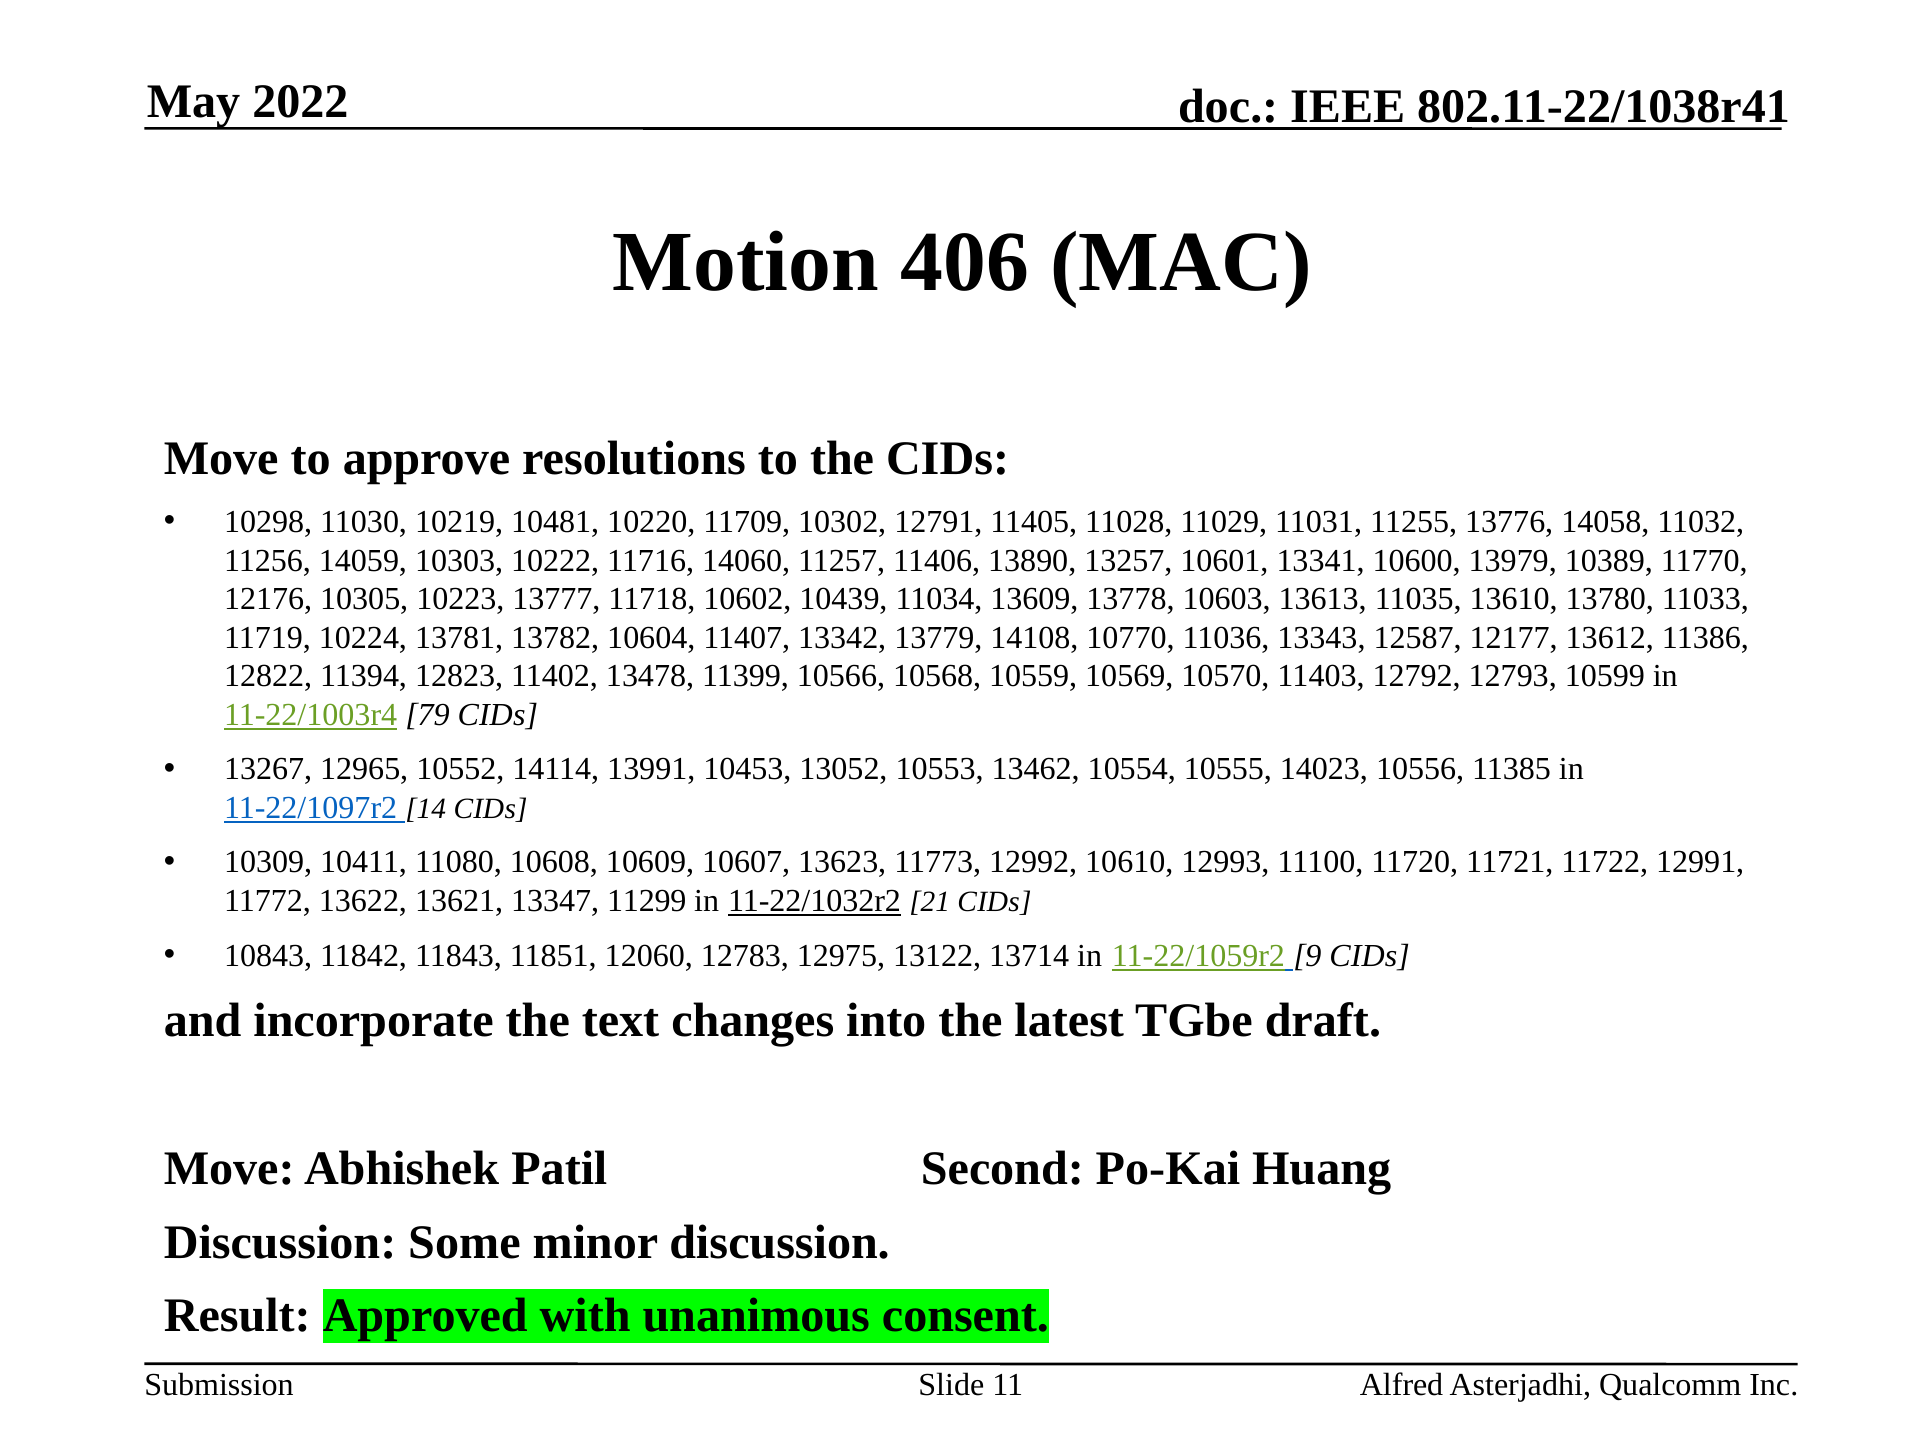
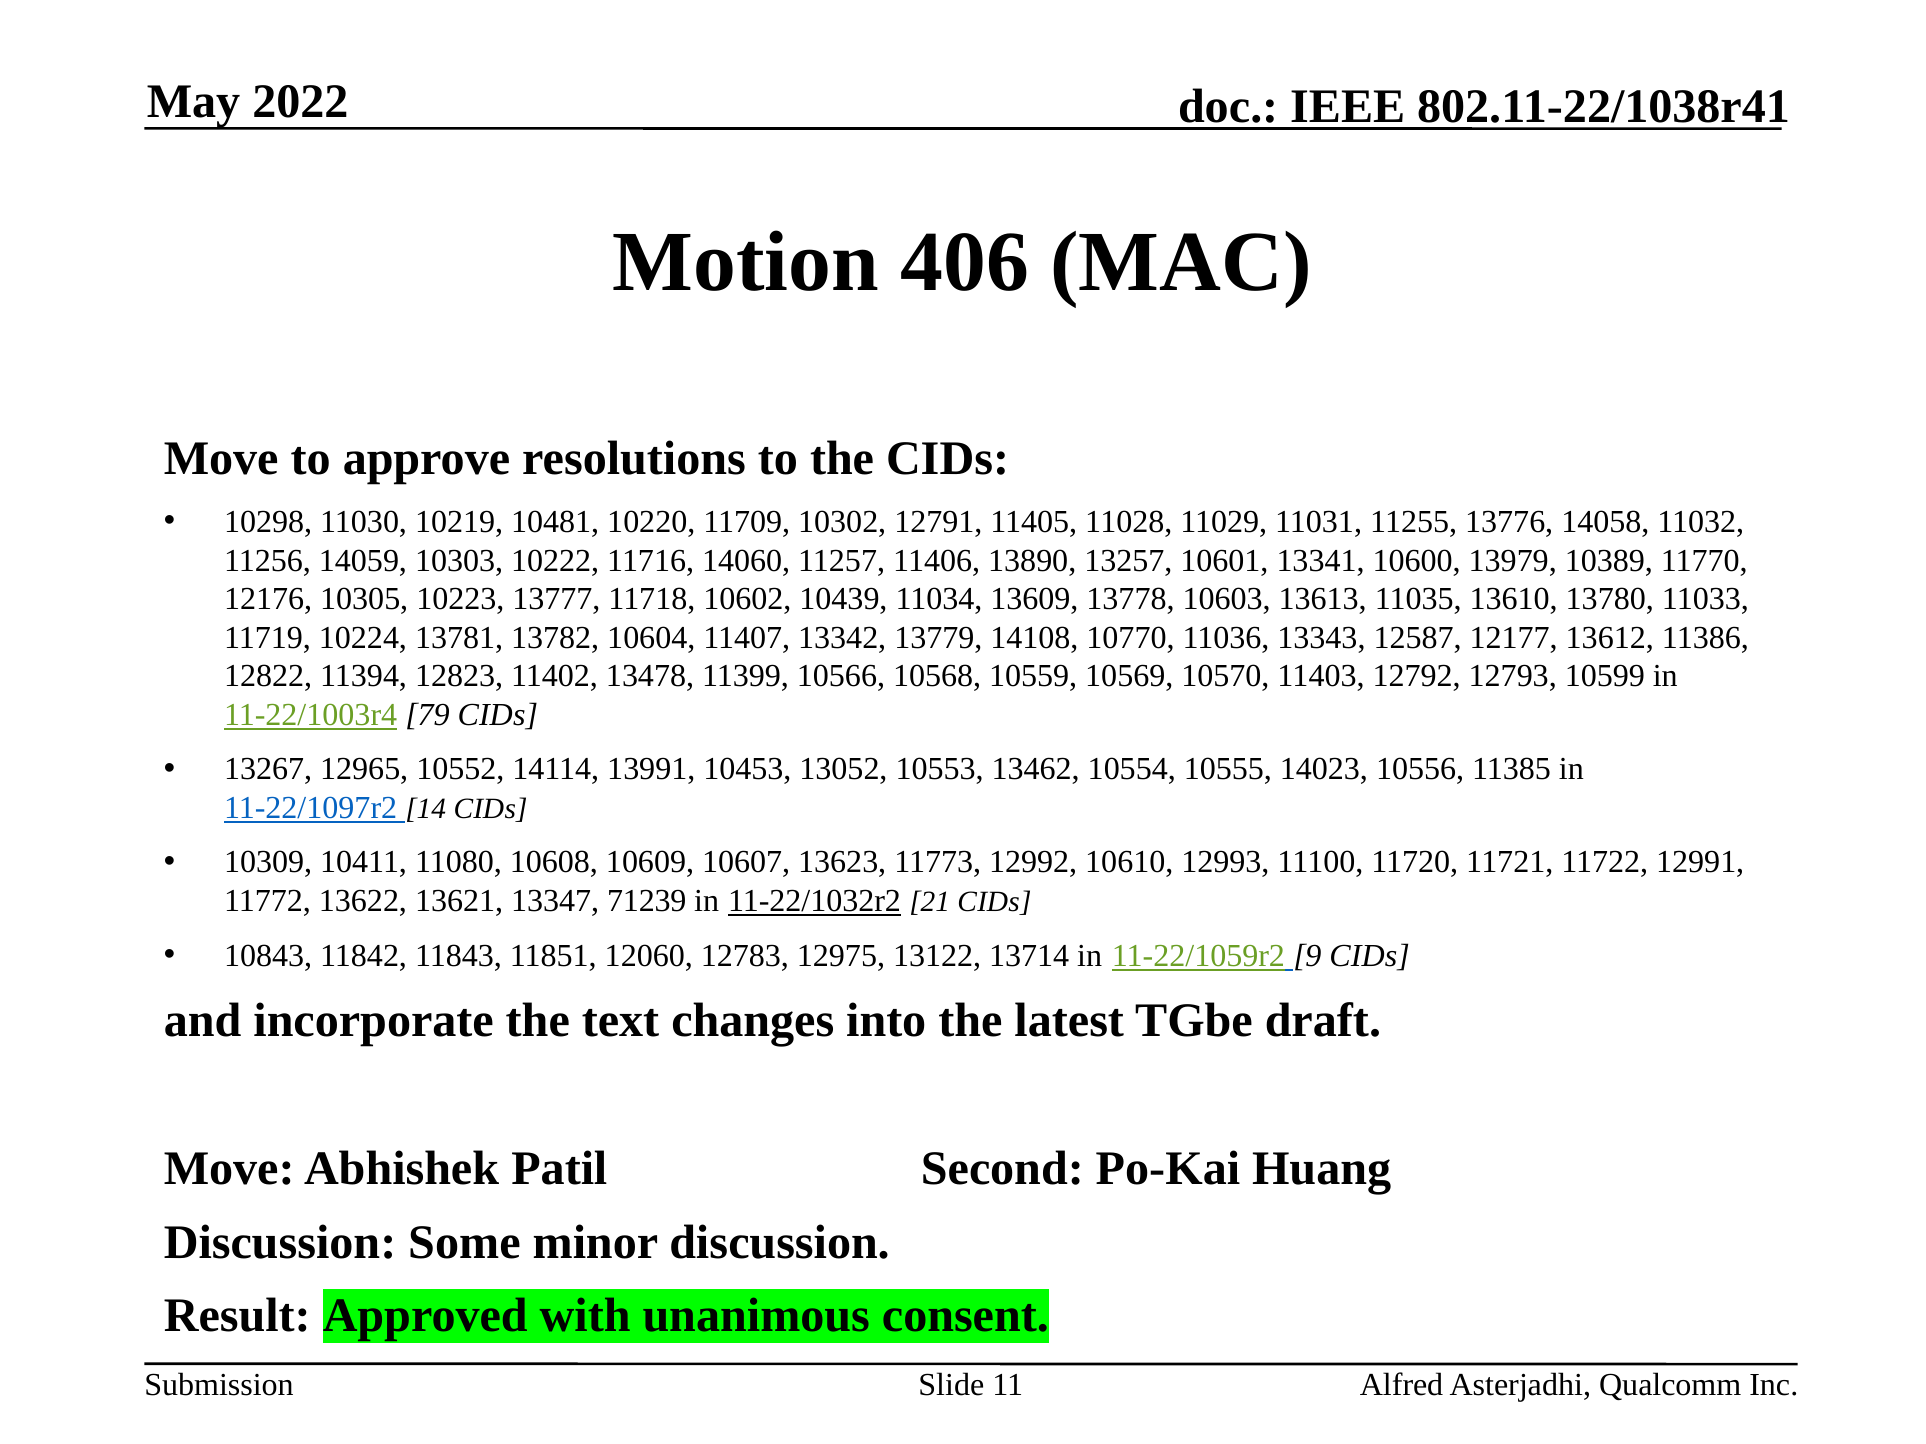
11299: 11299 -> 71239 (647, 901)
